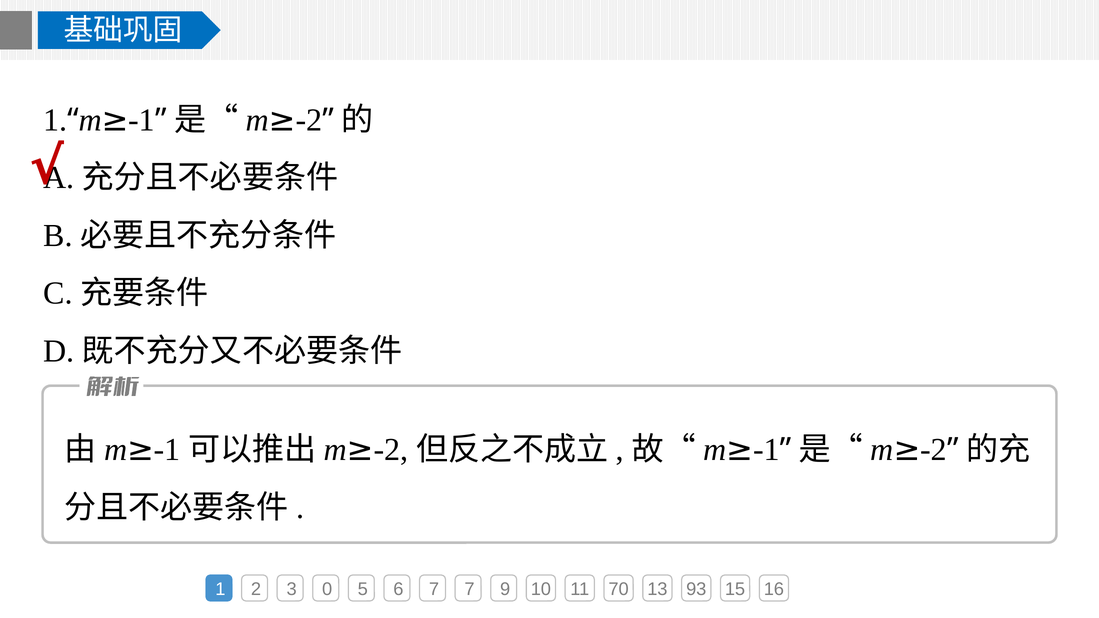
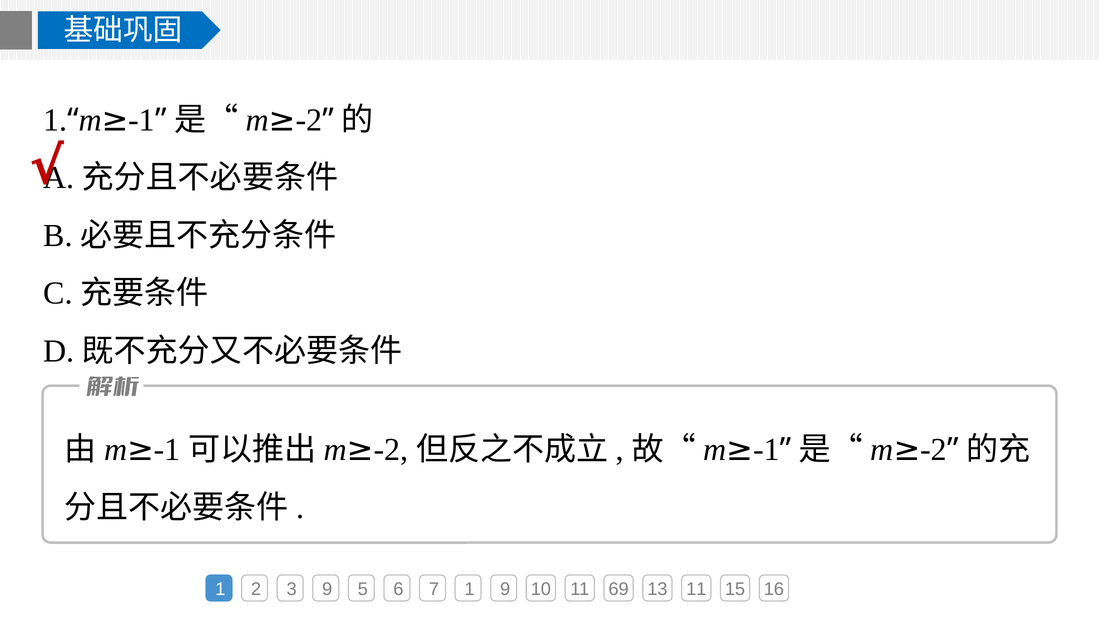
3 0: 0 -> 9 (327, 589)
7 7: 7 -> 1 (470, 589)
70: 70 -> 69 (619, 589)
13 93: 93 -> 11 (696, 589)
